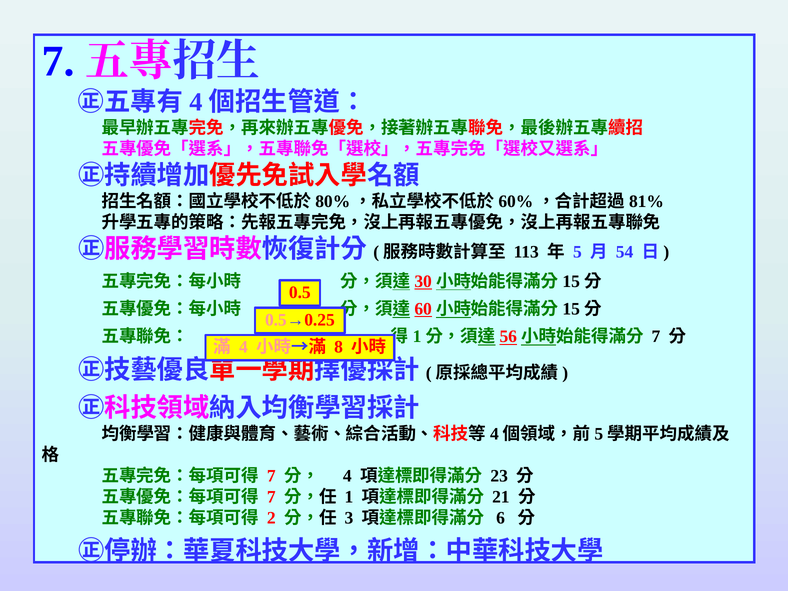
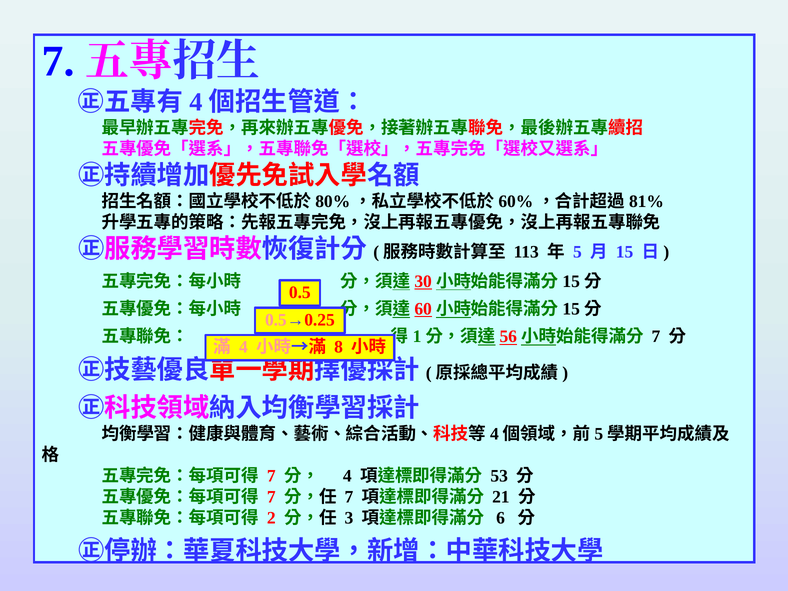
54: 54 -> 15 (625, 252)
23: 23 -> 53 (499, 476)
1: 1 -> 7 (349, 497)
